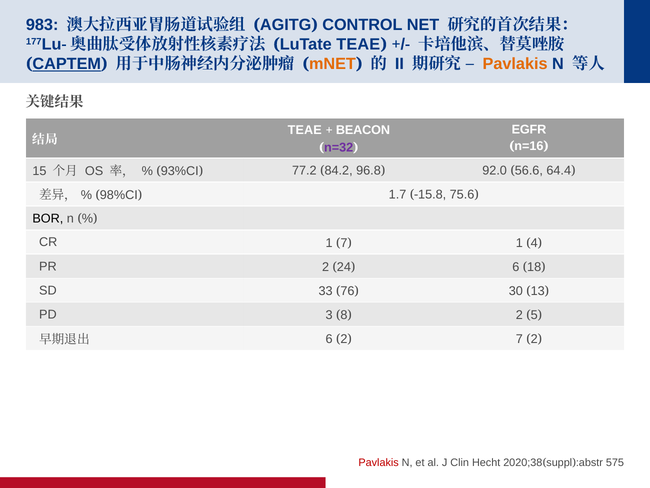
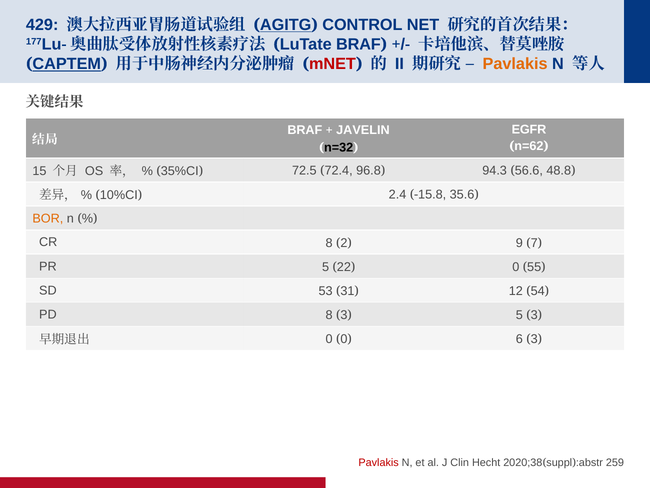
983: 983 -> 429 (42, 25)
AGITG underline: none -> present (286, 25)
LuTate TEAE: TEAE -> BRAF (358, 44)
mNET colour: orange -> red (332, 64)
TEAE: TEAE -> BRAF (305, 130)
BEACON: BEACON -> JAVELIN (363, 130)
n=16: n=16 -> n=62 (529, 146)
n=32 colour: purple -> black (339, 147)
93%CI: 93%CI -> 35%CI (180, 171)
77.2: 77.2 -> 72.5 (304, 171)
84.2: 84.2 -> 72.4 (339, 171)
92.0: 92.0 -> 94.3 (495, 171)
64.4: 64.4 -> 48.8 (559, 171)
98%CI: 98%CI -> 10%CI (119, 195)
1.7: 1.7 -> 2.4 (398, 195)
75.6: 75.6 -> 35.6 (462, 195)
BOR colour: black -> orange (48, 219)
CR 1: 1 -> 8 (329, 243)
7: 7 -> 2 (344, 243)
1: 1 -> 9 (519, 243)
4: 4 -> 7 (534, 243)
PR 2: 2 -> 5 (326, 267)
24: 24 -> 22 (344, 267)
6: 6 -> 0 (516, 267)
18: 18 -> 55 (534, 267)
33: 33 -> 53 (326, 291)
76: 76 -> 31 (347, 291)
30: 30 -> 12 (516, 291)
13: 13 -> 54 (538, 291)
PD 3: 3 -> 8 (329, 315)
8: 8 -> 3 (344, 315)
2: 2 -> 5 (519, 315)
5: 5 -> 3 (534, 315)
6: 6 -> 0 (329, 339)
2: 2 -> 0 (344, 339)
7: 7 -> 6 (519, 339)
2: 2 -> 3 (534, 339)
575: 575 -> 259 (615, 462)
